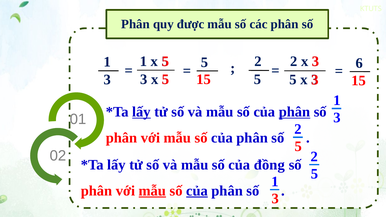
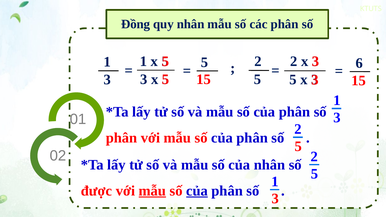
Phân: Phân -> Đồng (136, 24)
quy được: được -> nhân (191, 24)
lấy underline: present -> none (141, 112)
phân underline: present -> none (294, 112)
của đồng: đồng -> nhân (269, 165)
phân: phân -> được (96, 191)
